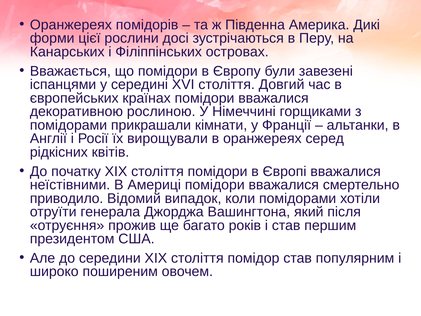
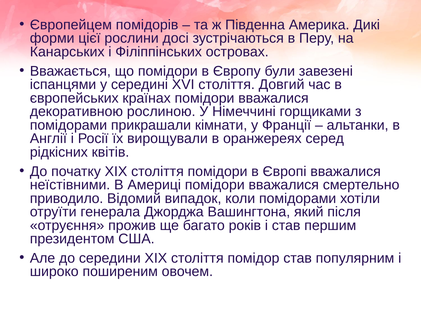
Оранжереях: Оранжереях -> Європейцем (71, 25)
